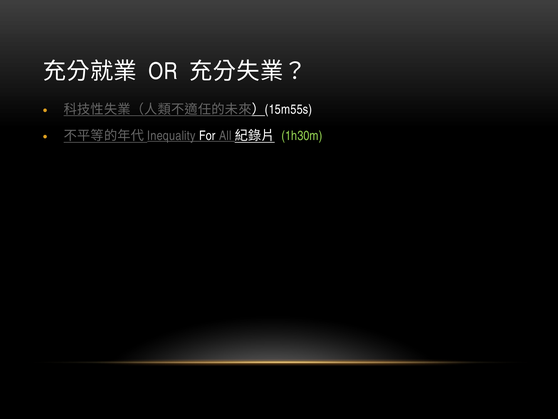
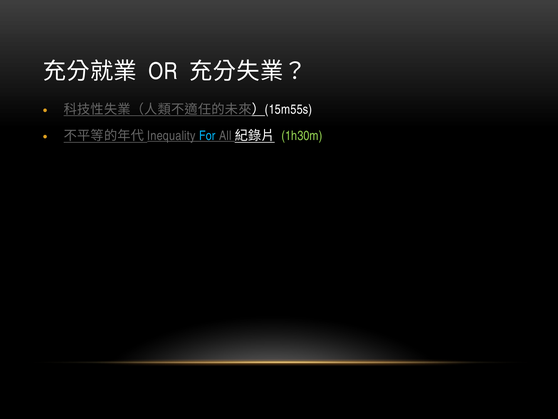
For colour: white -> light blue (207, 136)
